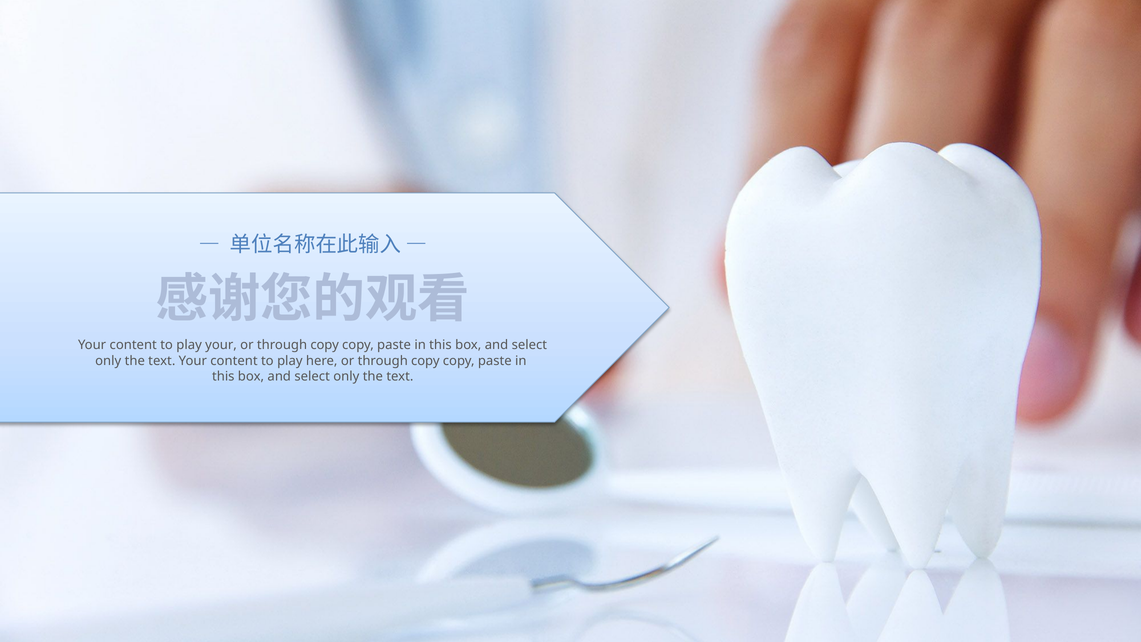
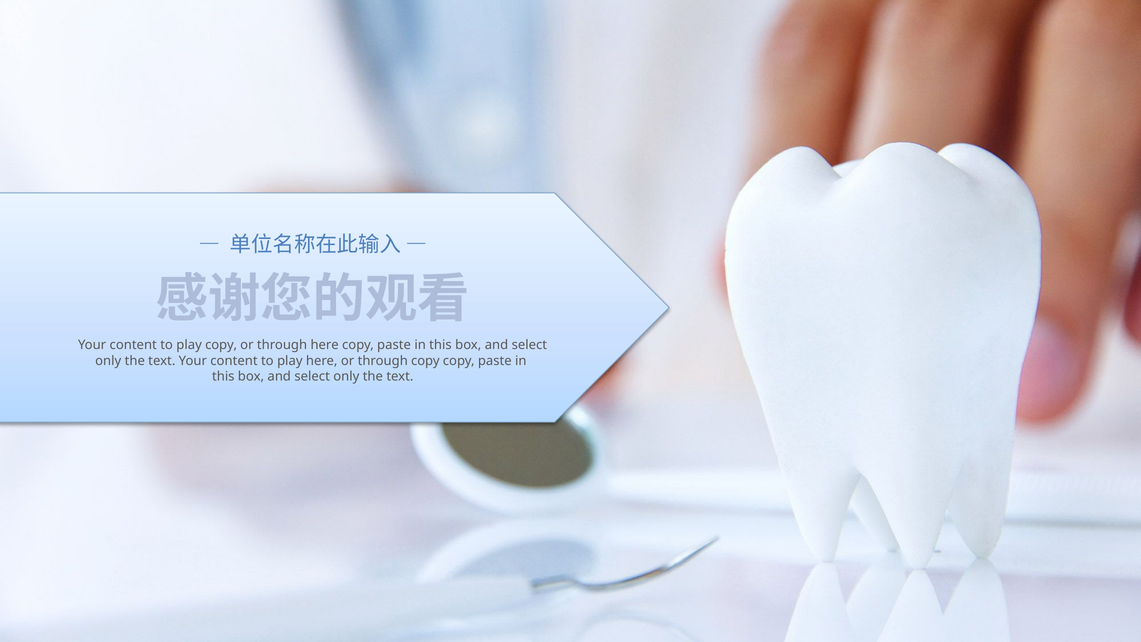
play your: your -> copy (221, 345)
copy: copy -> here (325, 345)
